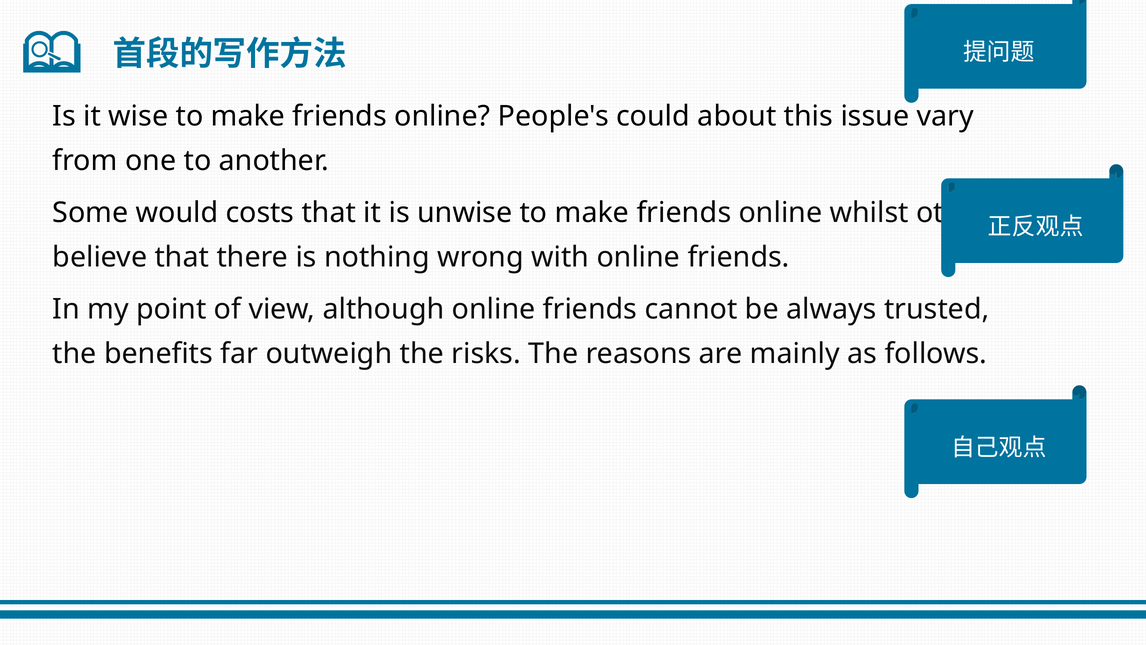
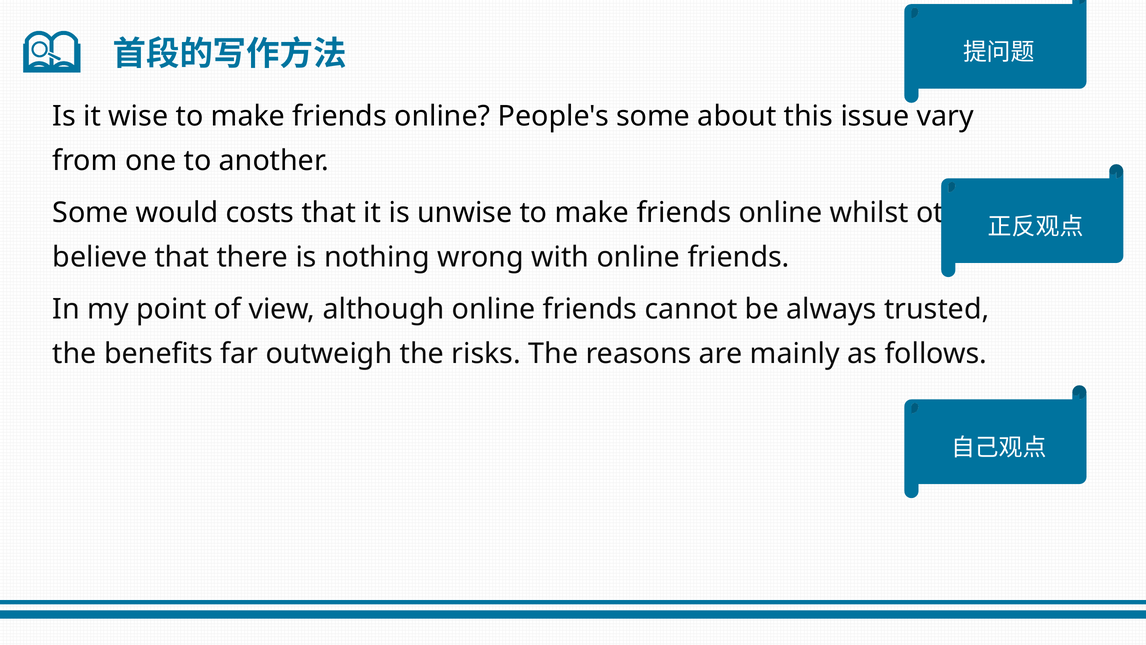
People's could: could -> some (653, 116)
